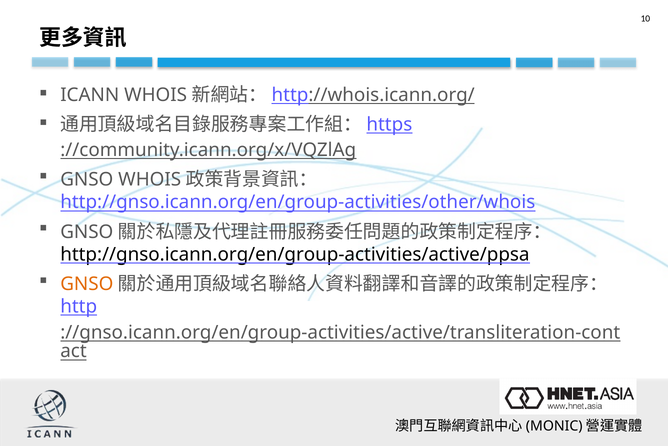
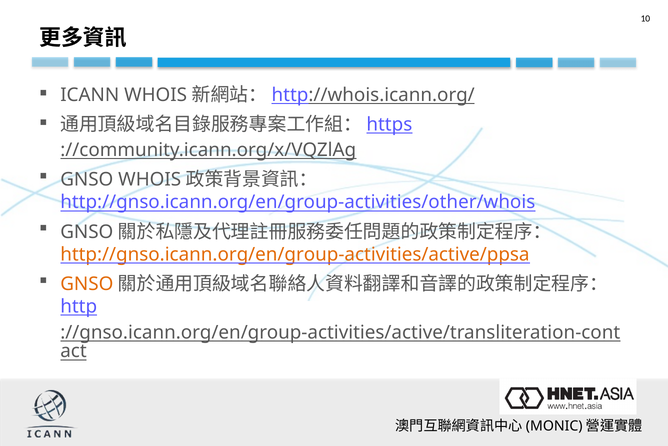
http://gnso.icann.org/en/group-activities/active/ppsa colour: black -> orange (295, 254)
